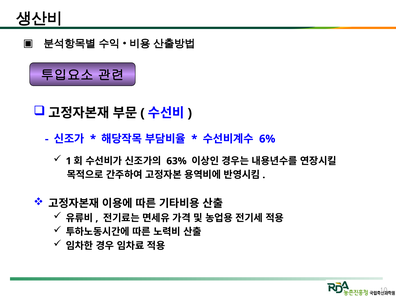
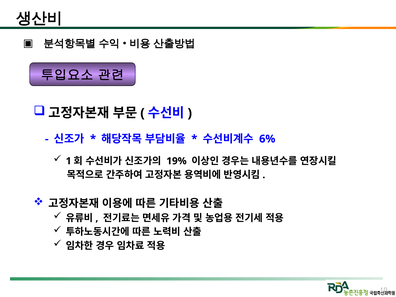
63%: 63% -> 19% (177, 161)
